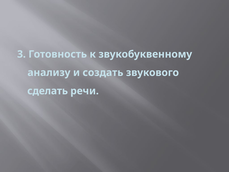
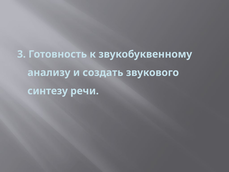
сделать: сделать -> синтезу (48, 91)
